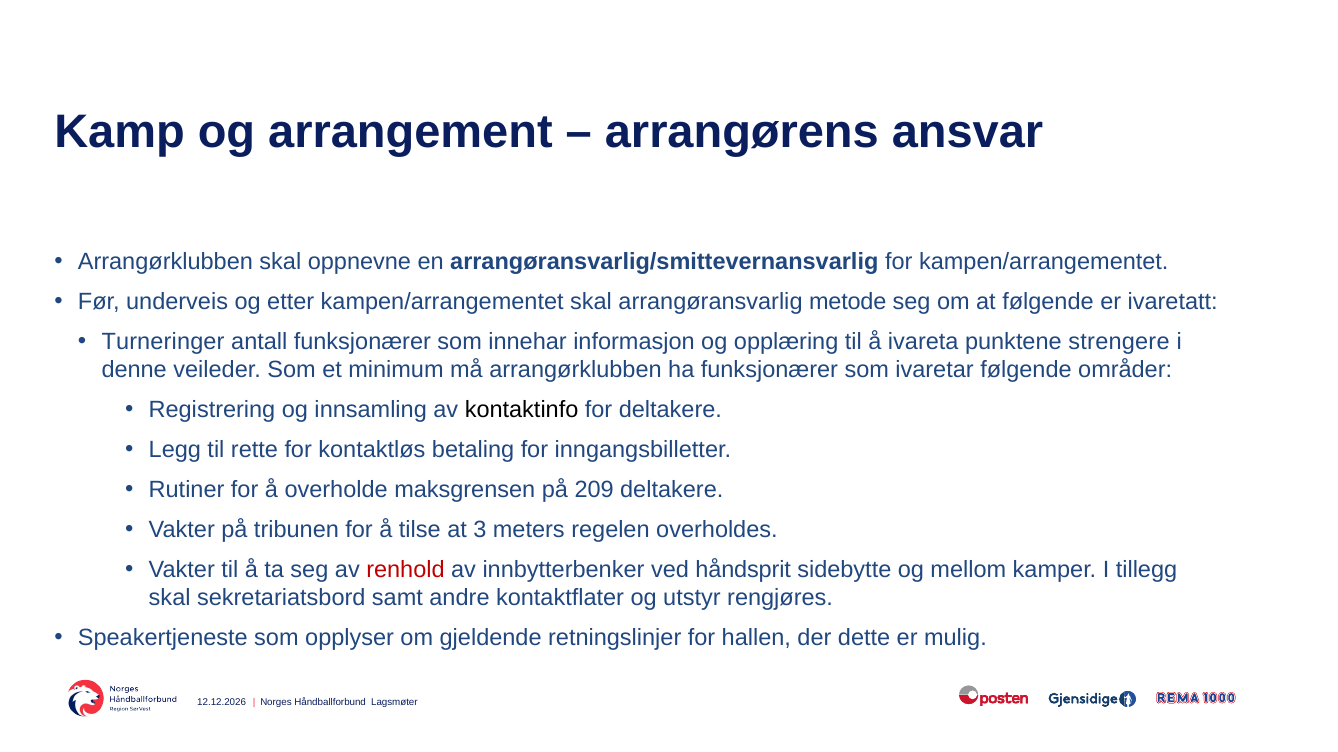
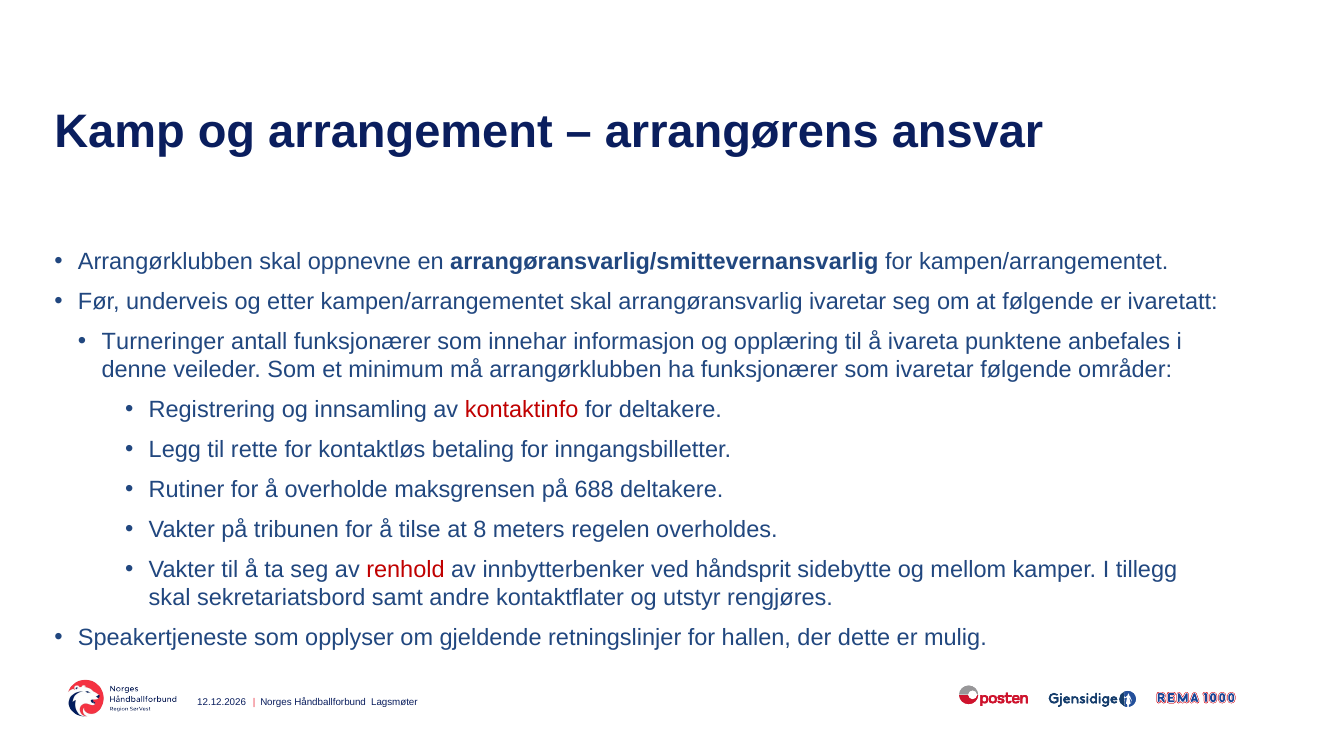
arrangøransvarlig metode: metode -> ivaretar (848, 302)
strengere: strengere -> anbefales (1119, 342)
kontaktinfo colour: black -> red (522, 410)
209: 209 -> 688 (594, 490)
3: 3 -> 8 (480, 530)
